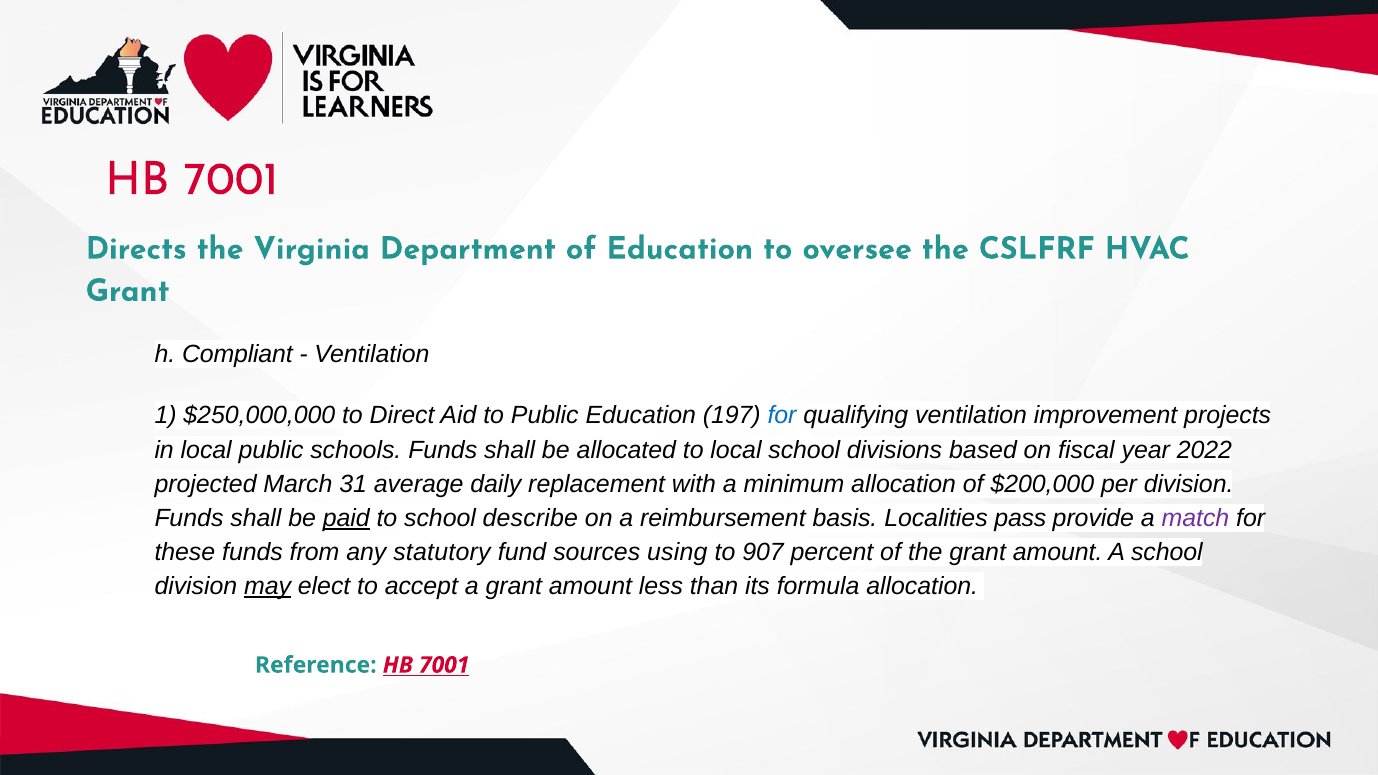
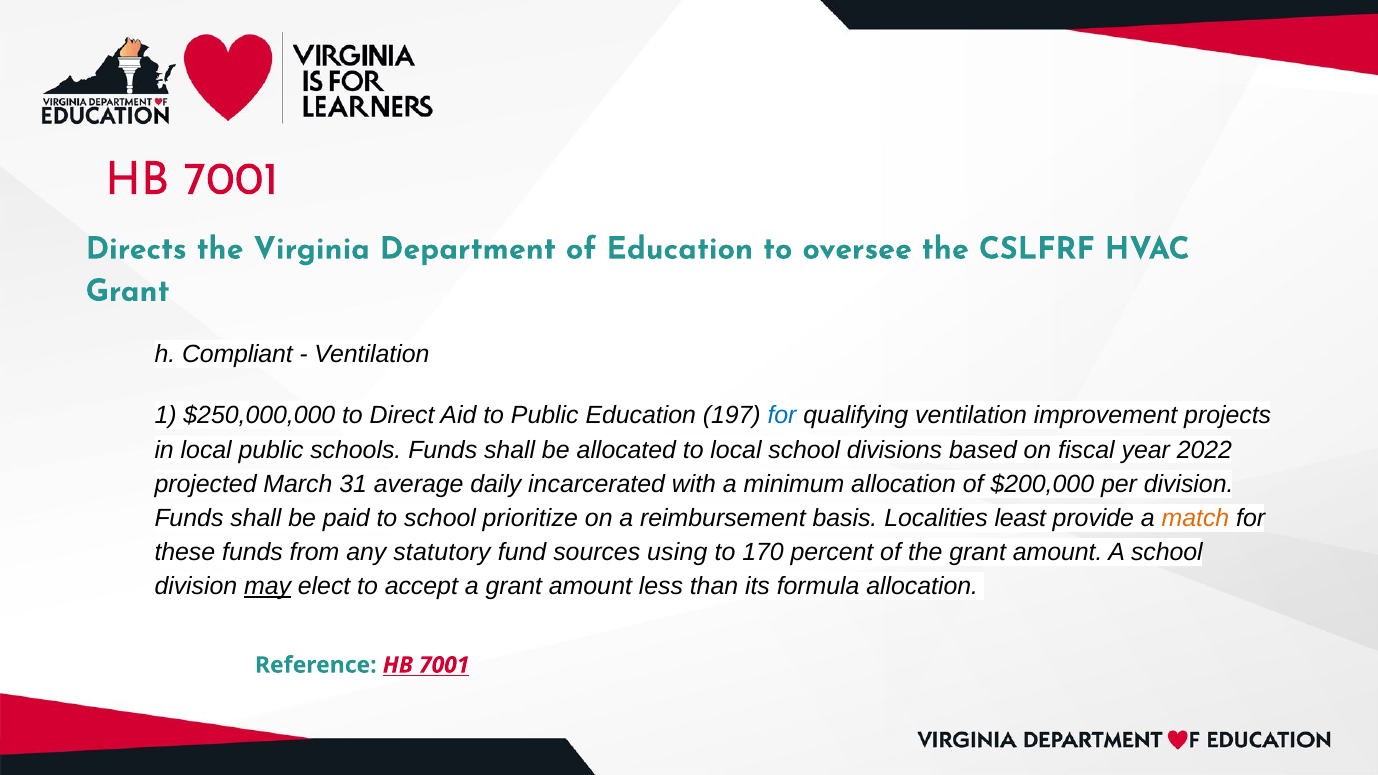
replacement: replacement -> incarcerated (597, 484)
paid underline: present -> none (346, 518)
describe: describe -> prioritize (530, 518)
pass: pass -> least (1020, 518)
match colour: purple -> orange (1195, 518)
907: 907 -> 170 (763, 552)
